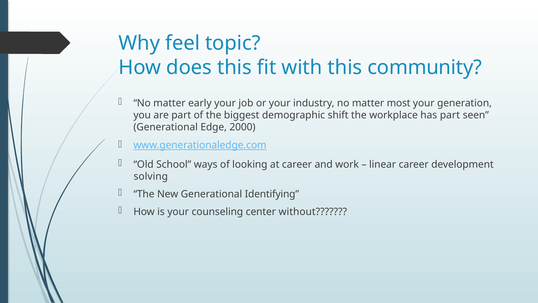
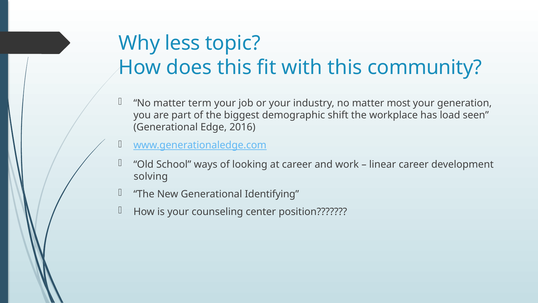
feel: feel -> less (183, 43)
early: early -> term (200, 103)
has part: part -> load (450, 115)
2000: 2000 -> 2016 (242, 127)
without: without -> position (313, 212)
